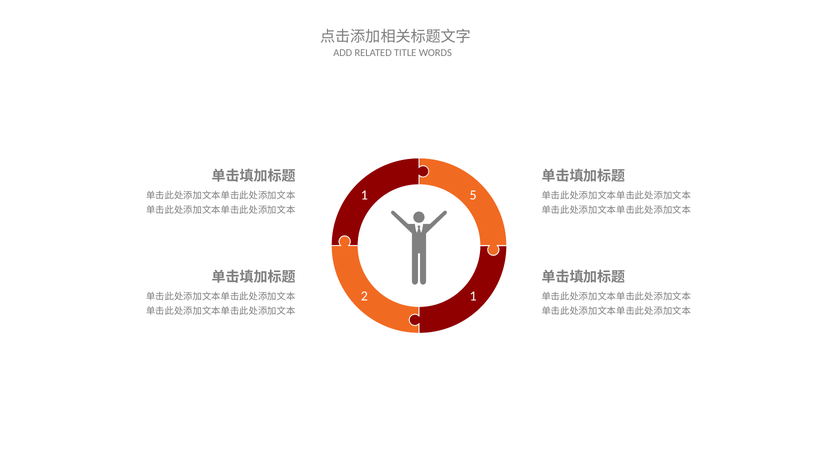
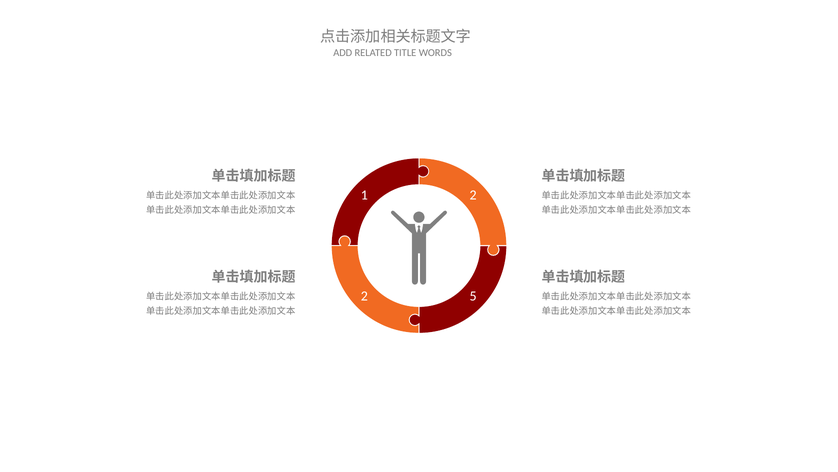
1 5: 5 -> 2 (473, 195)
2 1: 1 -> 5 (473, 296)
